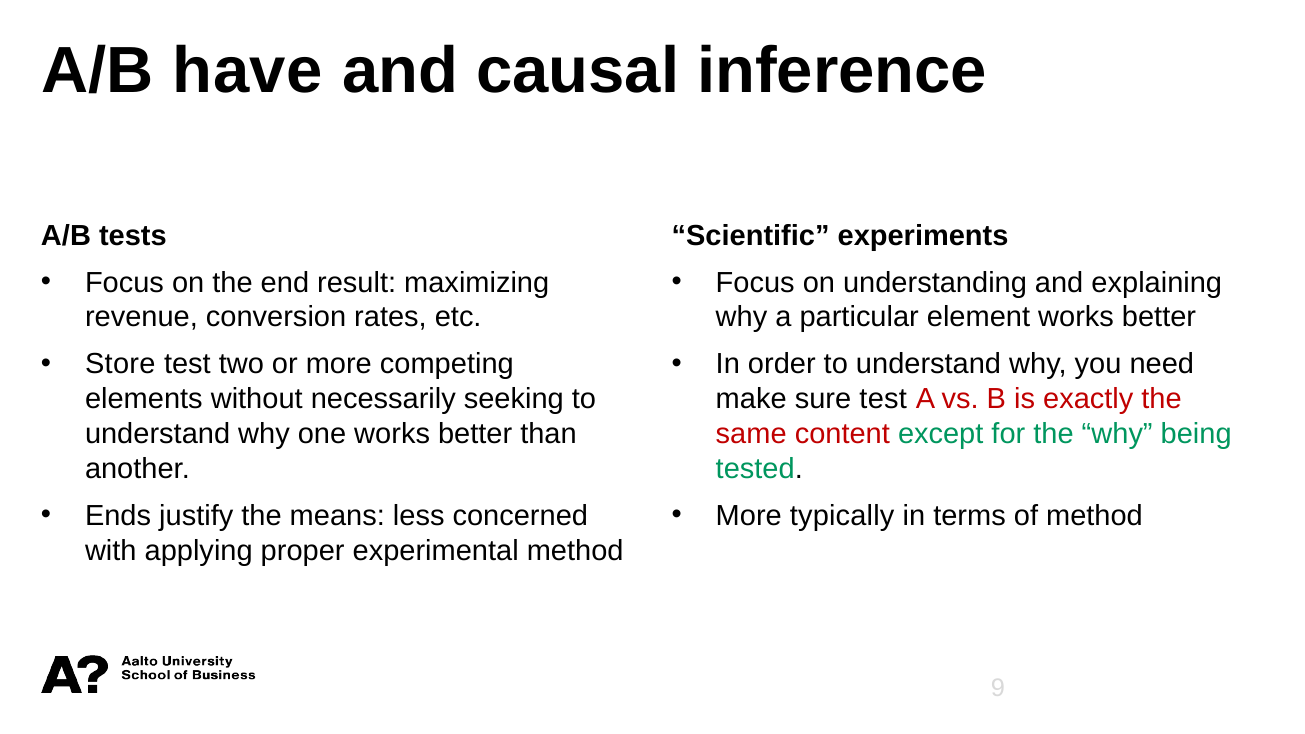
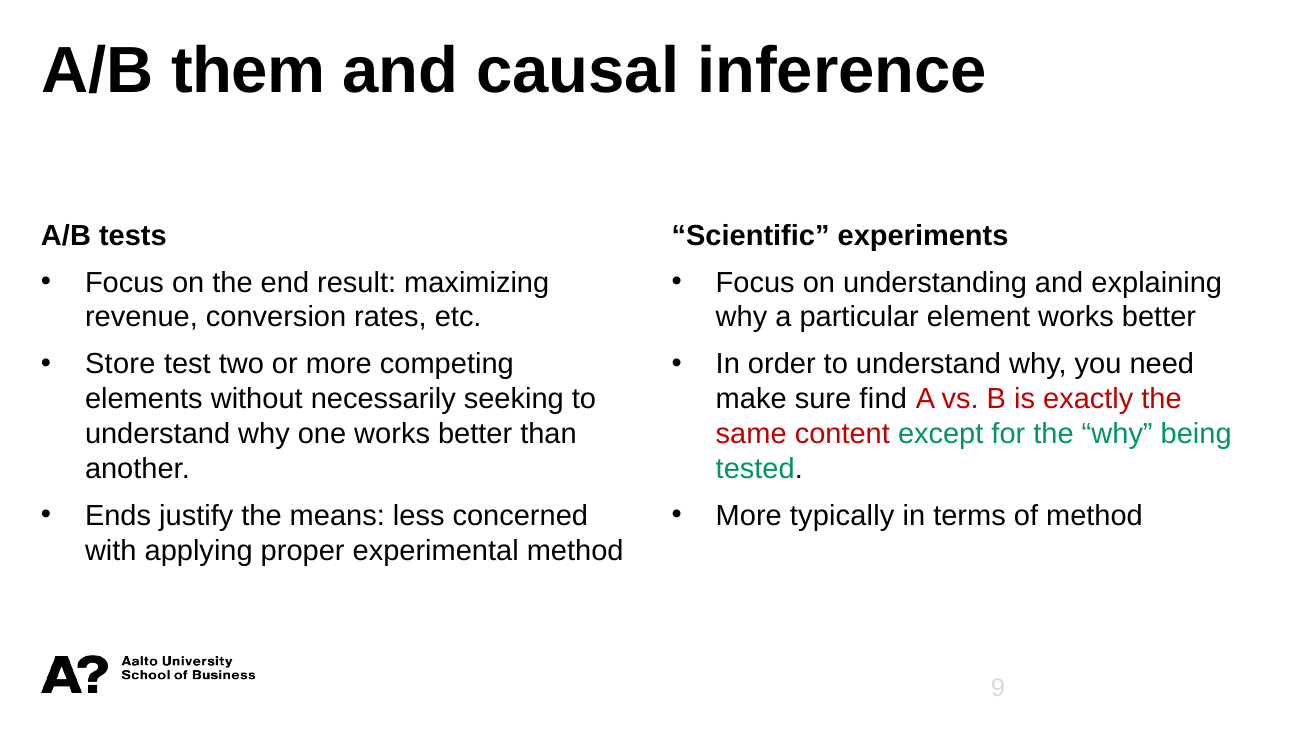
have: have -> them (249, 71)
sure test: test -> find (883, 399)
